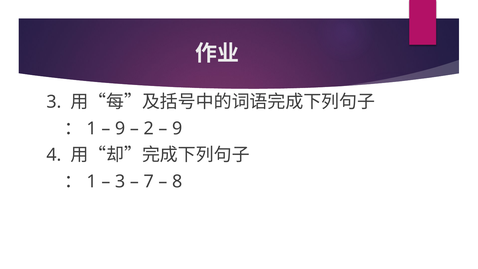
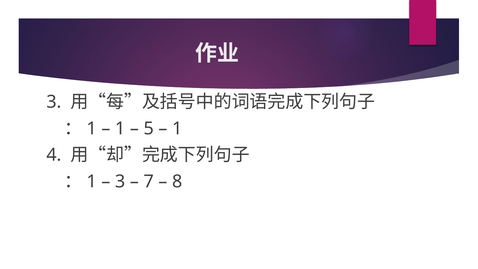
9: 9 -> 1 (120, 128)
2: 2 -> 5 (149, 128)
9: 9 -> 1 (177, 128)
